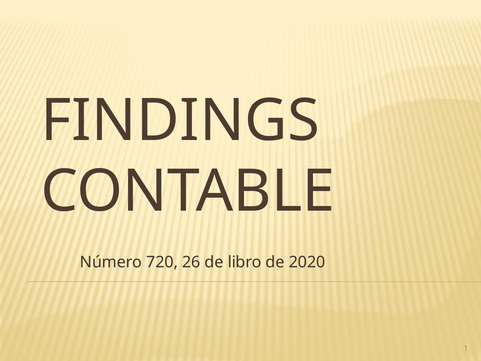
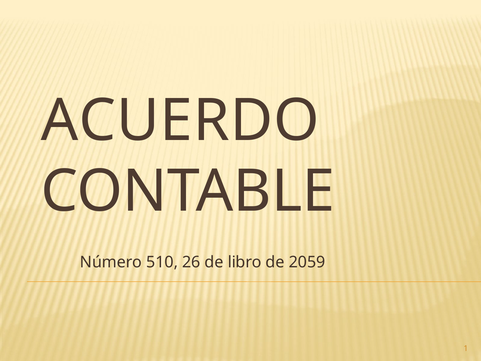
FINDINGS: FINDINGS -> ACUERDO (180, 121)
720: 720 -> 510 (162, 262)
2020: 2020 -> 2059 (307, 262)
